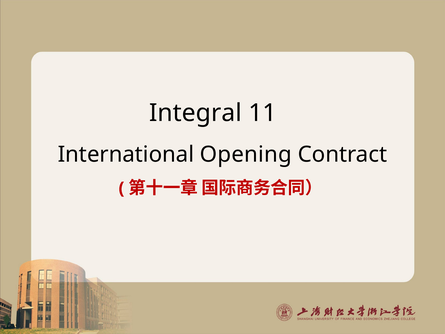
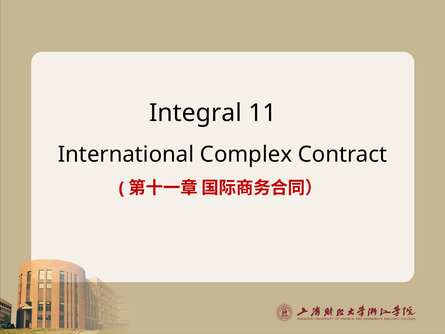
Opening: Opening -> Complex (246, 154)
